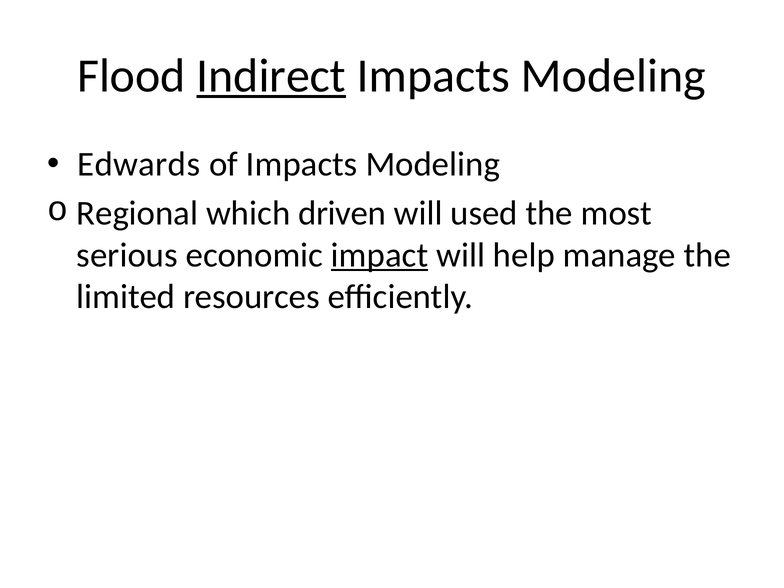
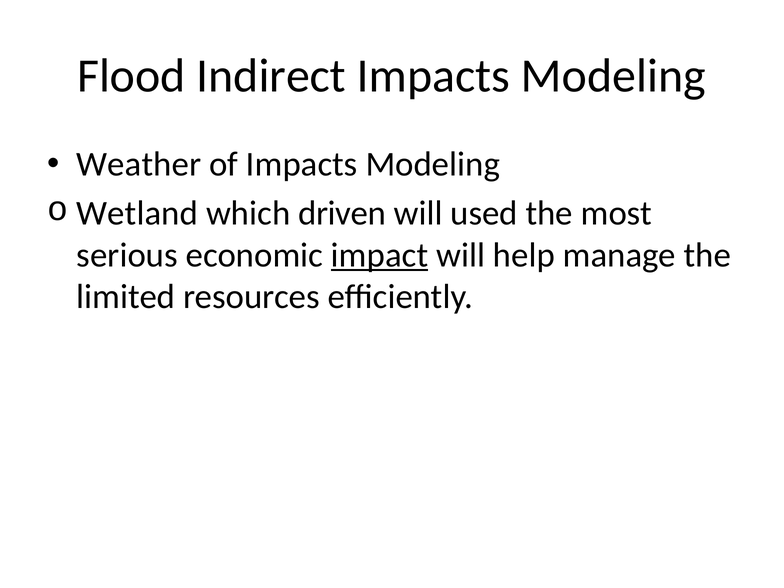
Indirect underline: present -> none (271, 76)
Edwards: Edwards -> Weather (139, 164)
Regional: Regional -> Wetland (137, 213)
